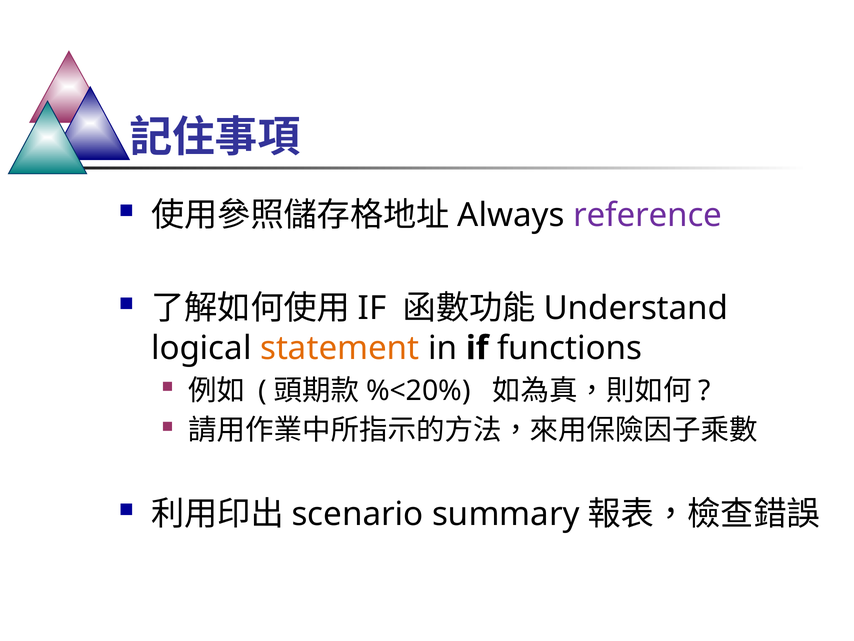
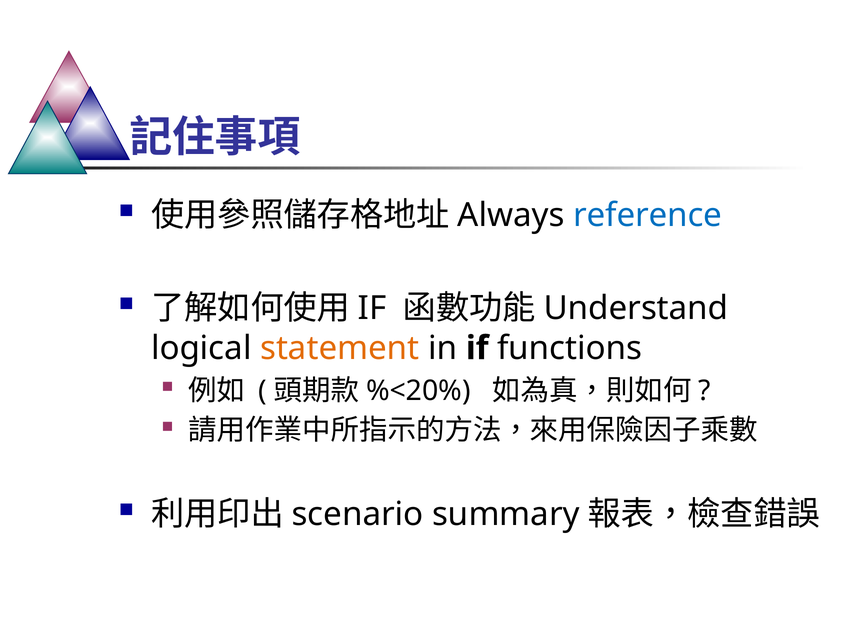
reference colour: purple -> blue (648, 215)
